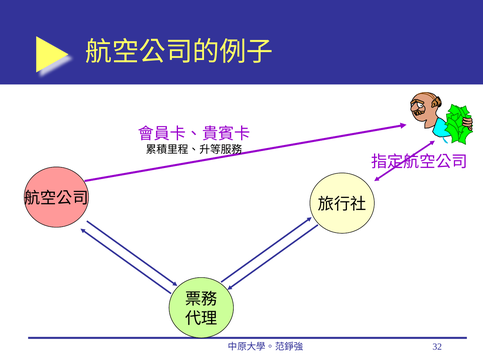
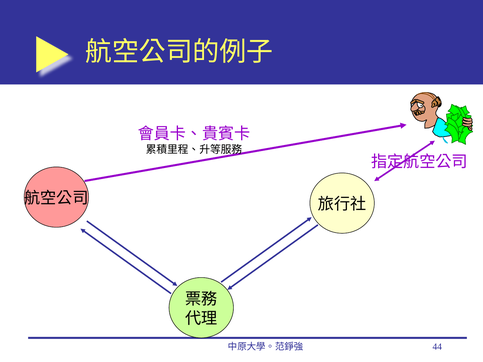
32: 32 -> 44 (437, 347)
